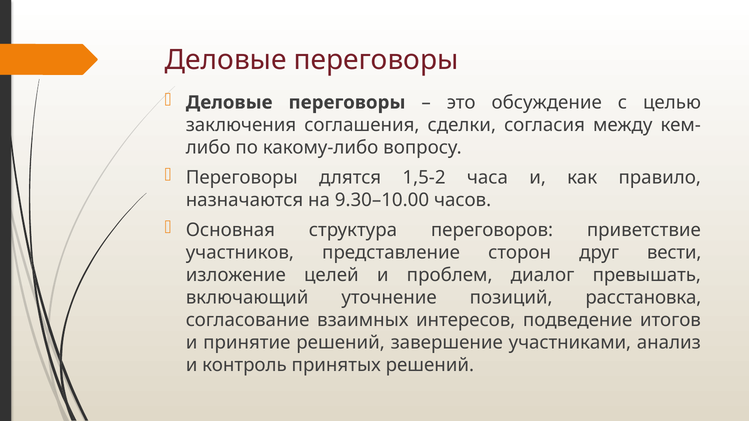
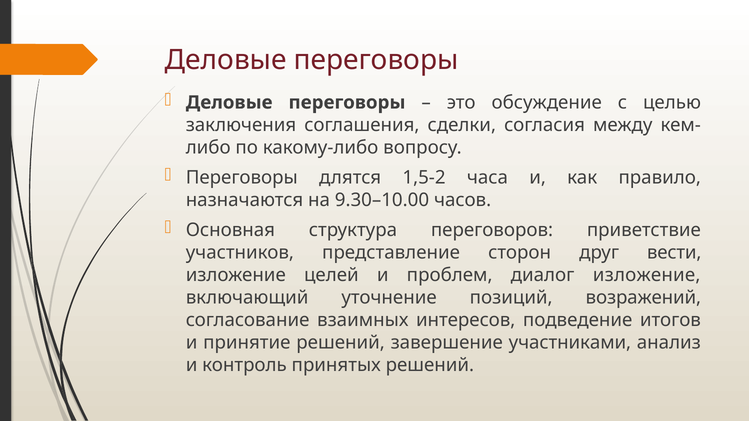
диалог превышать: превышать -> изложение (647, 275)
расстановка: расстановка -> возражений (643, 298)
